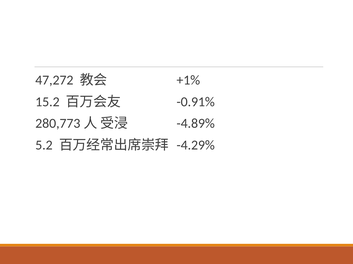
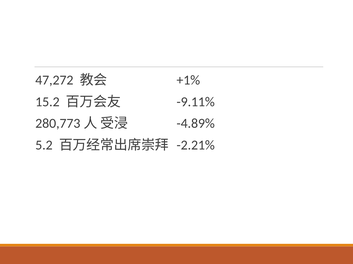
-0.91%: -0.91% -> -9.11% (196, 102)
-4.29%: -4.29% -> -2.21% (196, 145)
